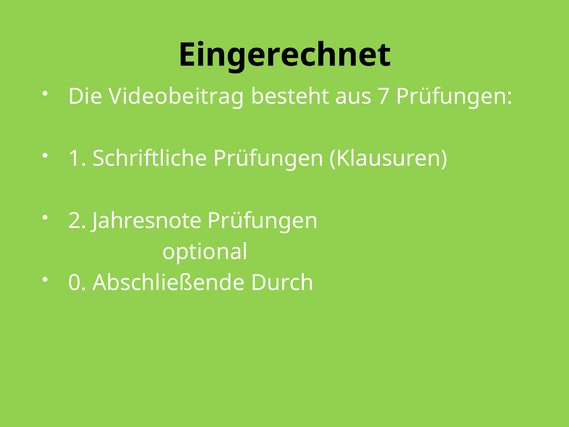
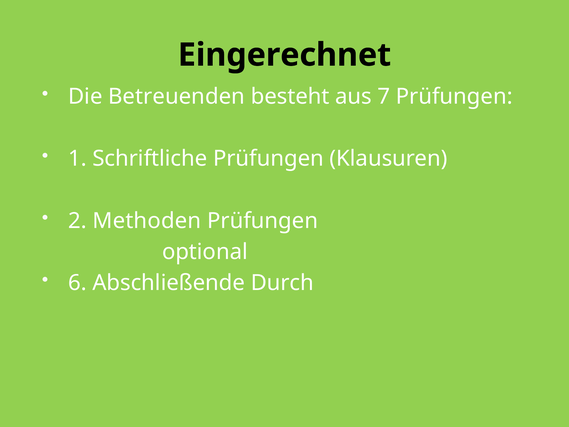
Videobeitrag: Videobeitrag -> Betreuenden (177, 97)
Jahresnote: Jahresnote -> Methoden (147, 221)
0: 0 -> 6 (77, 283)
